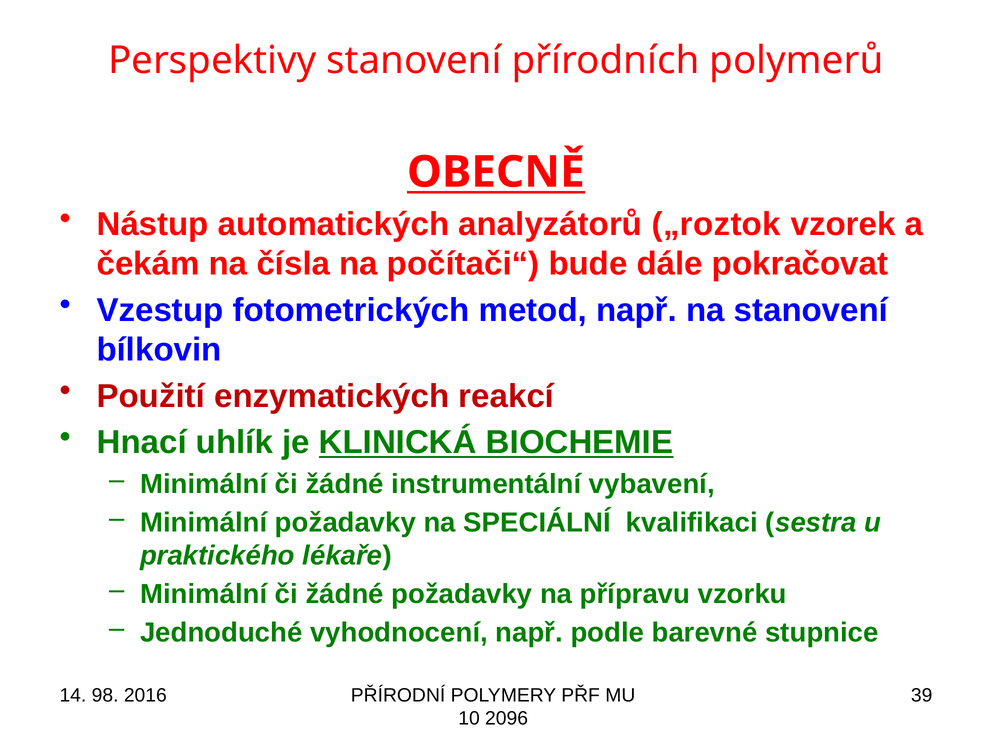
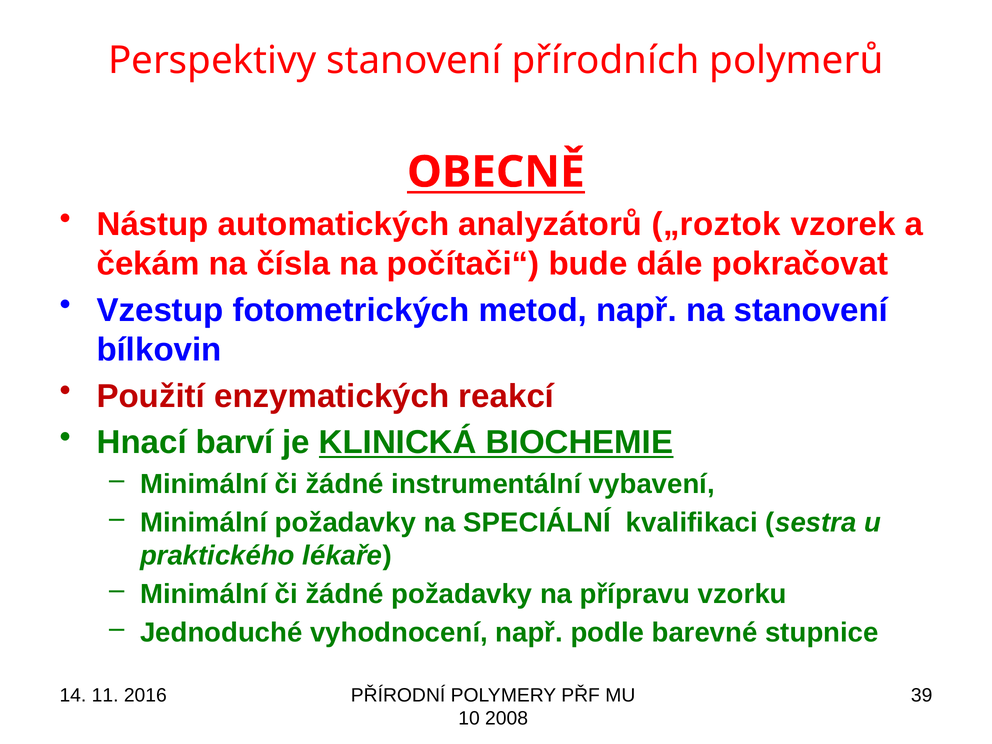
uhlík: uhlík -> barví (235, 442)
98: 98 -> 11 (105, 695)
2096: 2096 -> 2008 (507, 719)
